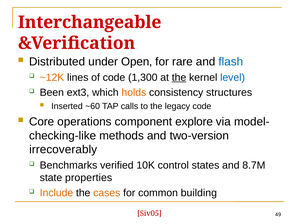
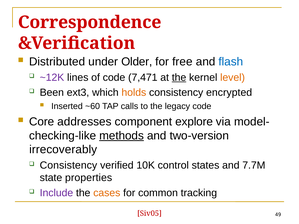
Interchangeable: Interchangeable -> Correspondence (90, 22)
Open: Open -> Older (137, 62)
rare: rare -> free (182, 62)
~12K colour: orange -> purple (52, 77)
1,300: 1,300 -> 7,471 (143, 77)
level colour: blue -> orange (233, 77)
structures: structures -> encrypted (229, 93)
operations: operations -> addresses (84, 122)
methods underline: none -> present (122, 136)
Benchmarks: Benchmarks -> Consistency (68, 166)
8.7M: 8.7M -> 7.7M (254, 166)
Include colour: orange -> purple (56, 193)
building: building -> tracking (199, 193)
